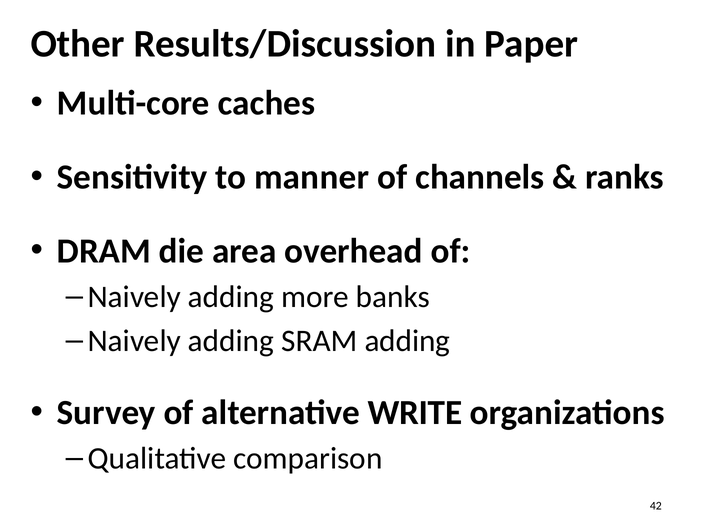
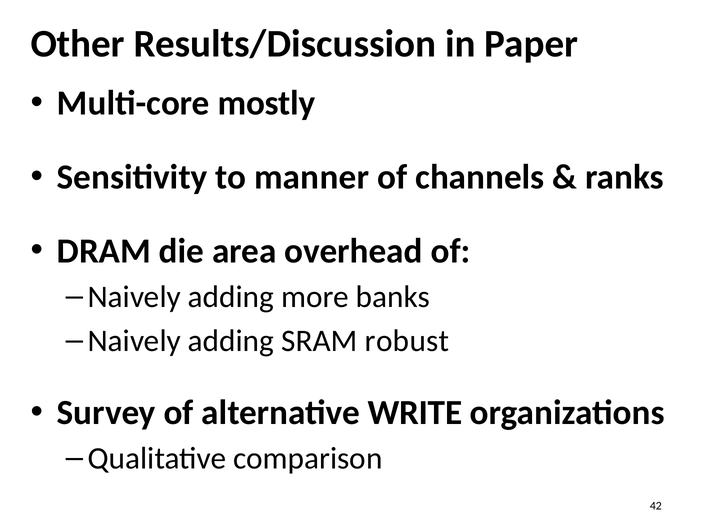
caches: caches -> mostly (267, 103)
SRAM adding: adding -> robust (407, 341)
